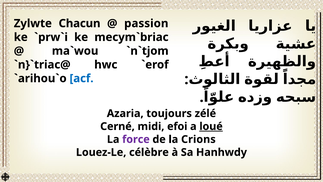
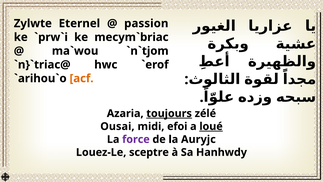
Chacun: Chacun -> Eternel (79, 23)
acf colour: blue -> orange (82, 78)
toujours underline: none -> present (169, 113)
Cerné: Cerné -> Ousai (117, 126)
Crions: Crions -> Auryjc (198, 139)
célèbre: célèbre -> sceptre (149, 152)
